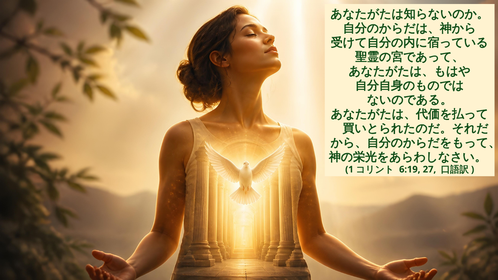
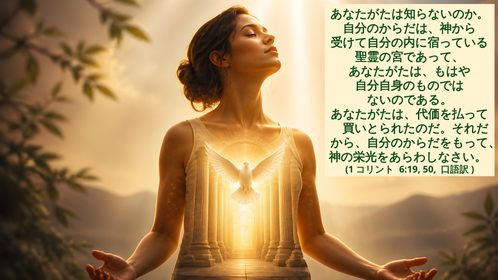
27: 27 -> 50 (429, 169)
